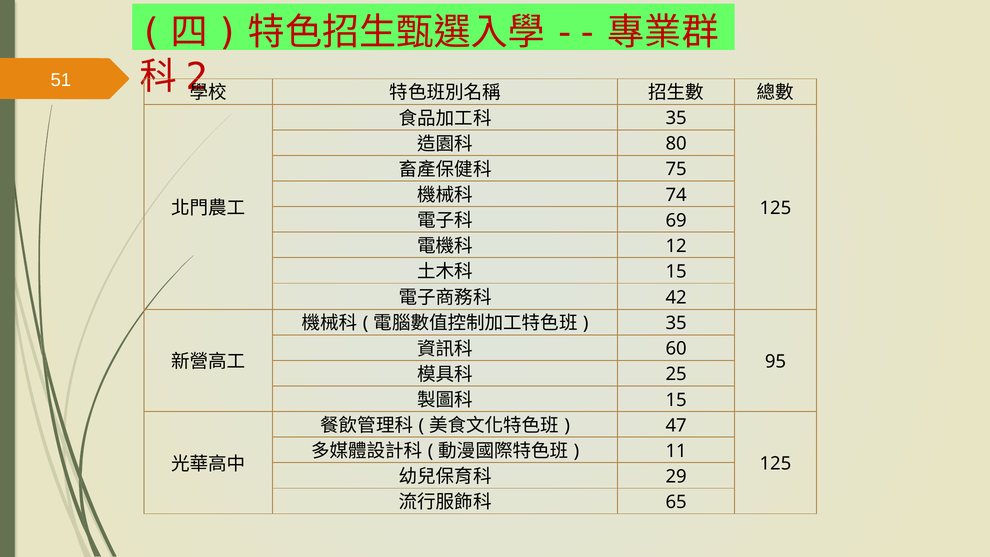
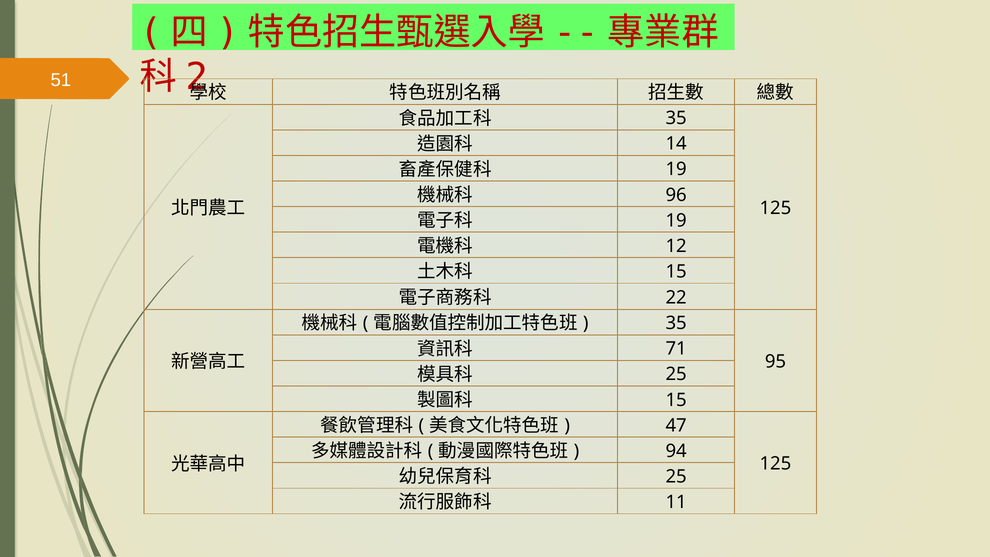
80: 80 -> 14 (676, 144)
75: 75 -> 19 (676, 169)
74: 74 -> 96 (676, 195)
69: 69 -> 19 (676, 220)
42: 42 -> 22 (676, 297)
60: 60 -> 71 (676, 349)
11: 11 -> 94 (676, 451)
29: 29 -> 25 (676, 476)
65: 65 -> 11 (676, 502)
